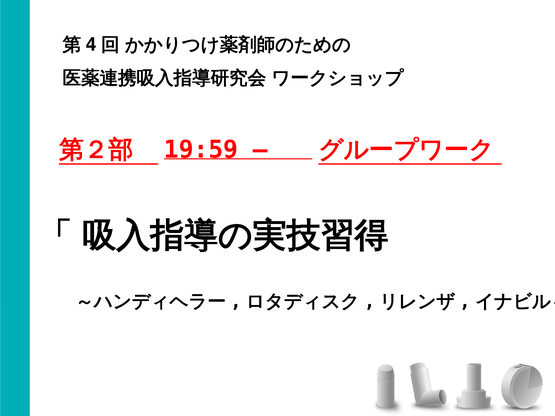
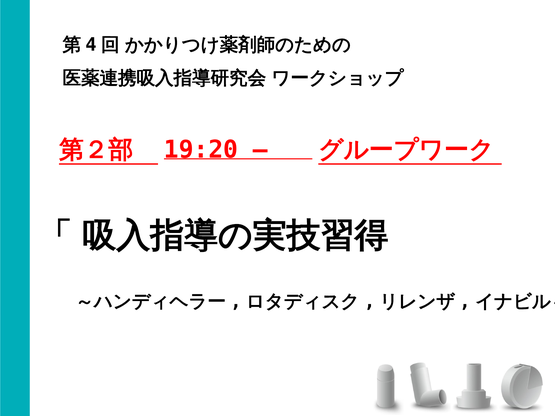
19:59: 19:59 -> 19:20 (201, 150)
